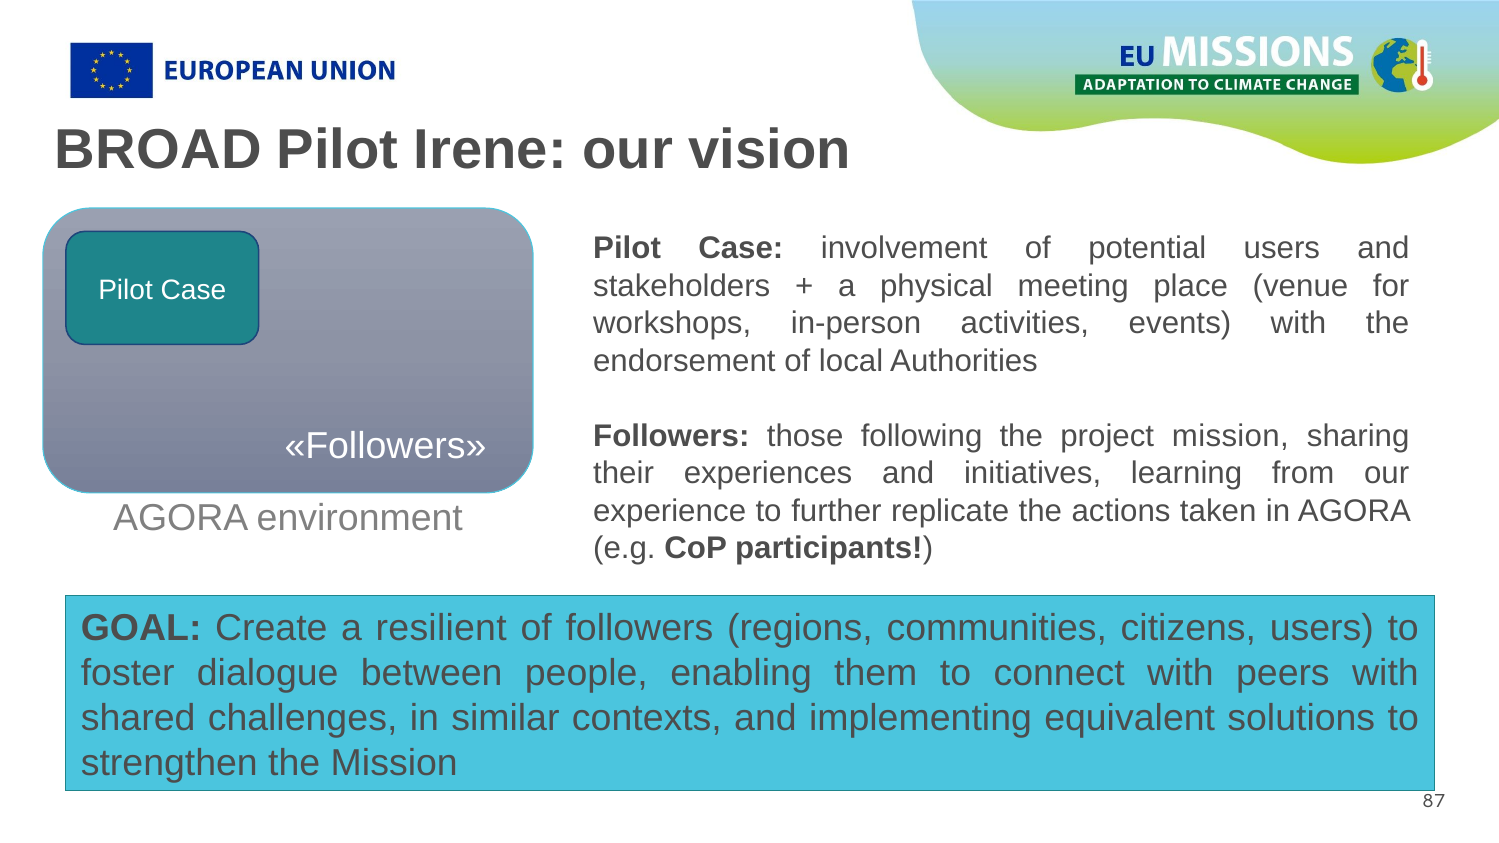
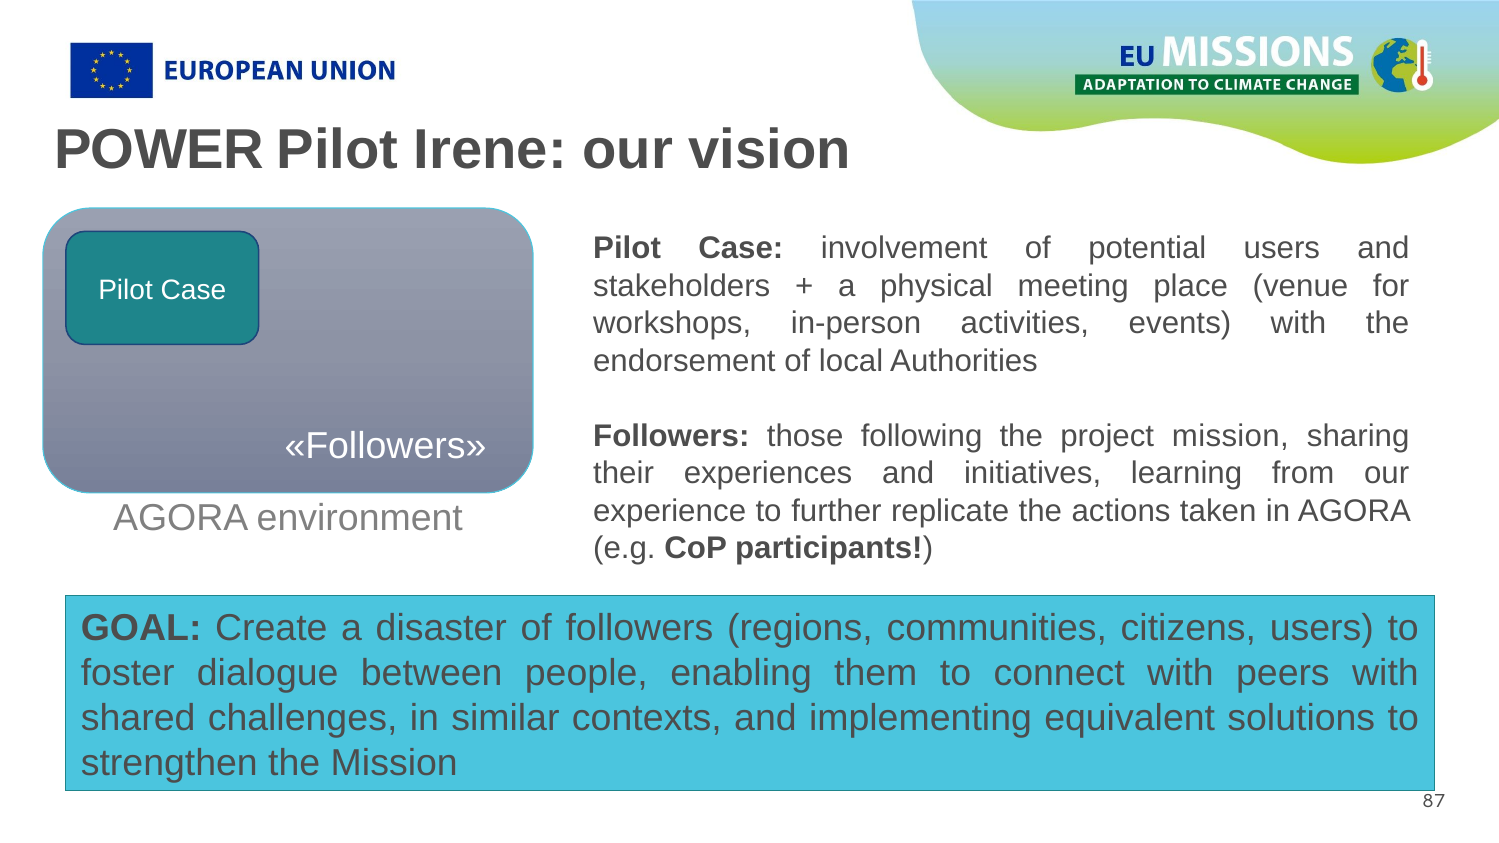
BROAD: BROAD -> POWER (159, 150)
resilient: resilient -> disaster (441, 629)
